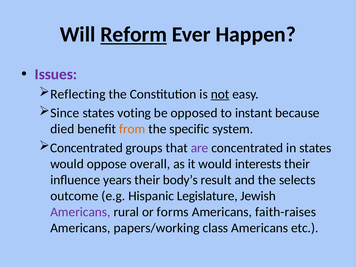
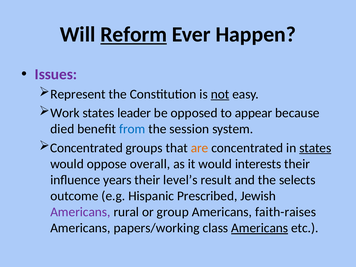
Reflecting: Reflecting -> Represent (78, 94)
Since: Since -> Work (65, 113)
voting: voting -> leader (134, 113)
instant: instant -> appear (254, 113)
from colour: orange -> blue (132, 129)
specific: specific -> session (189, 129)
are colour: purple -> orange (200, 148)
states underline: none -> present (315, 148)
body’s: body’s -> level’s (180, 180)
Legislature: Legislature -> Prescribed (207, 196)
forms: forms -> group (173, 212)
Americans underline: none -> present (260, 228)
